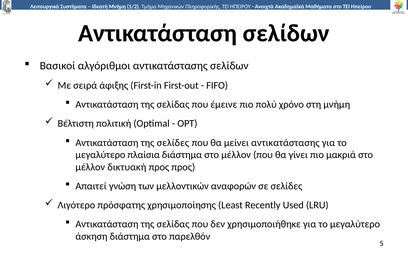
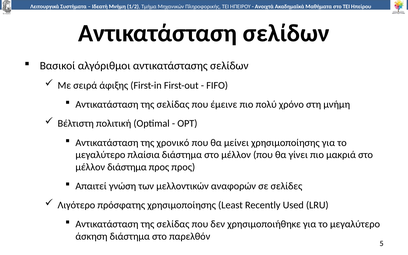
της σελίδες: σελίδες -> χρονικό (173, 143)
μείνει αντικατάστασης: αντικατάστασης -> χρησιμοποίησης (285, 143)
μέλλον δικτυακή: δικτυακή -> διάστημα (127, 167)
